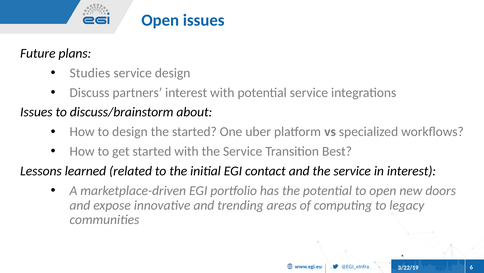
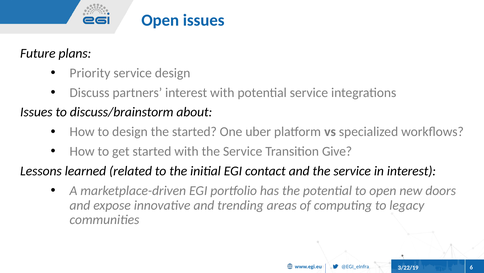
Studies: Studies -> Priority (90, 73)
Best: Best -> Give (337, 151)
